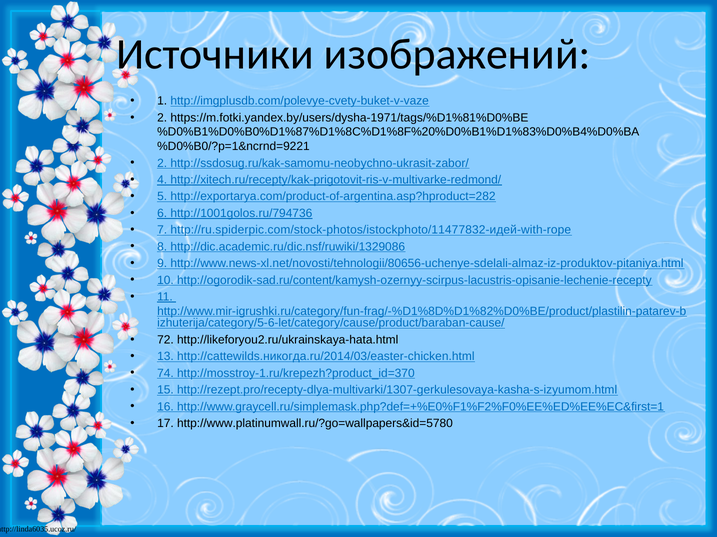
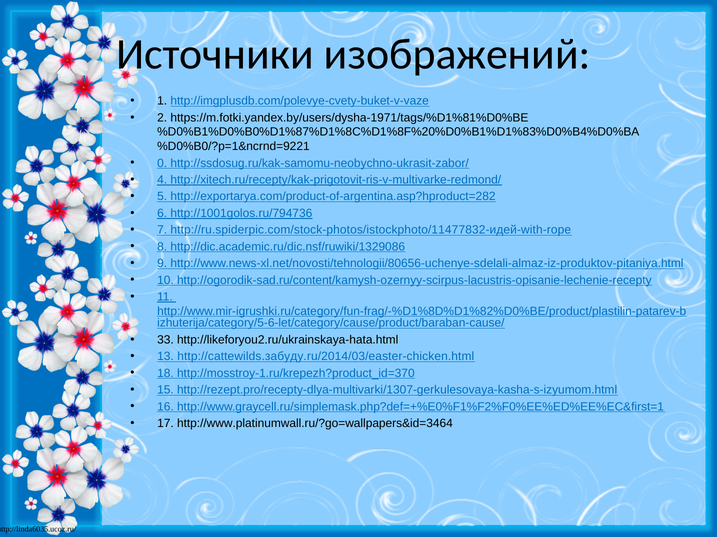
2: 2 -> 0 (162, 163)
72: 72 -> 33 (165, 340)
http://cattewilds.никогда.ru/2014/03/easter-chicken.html: http://cattewilds.никогда.ru/2014/03/easter-chicken.html -> http://cattewilds.забуду.ru/2014/03/easter-chicken.html (326, 357)
74: 74 -> 18 (165, 374)
http://www.platinumwall.ru/?go=wallpapers&id=5780: http://www.platinumwall.ru/?go=wallpapers&id=5780 -> http://www.platinumwall.ru/?go=wallpapers&id=3464 (315, 424)
